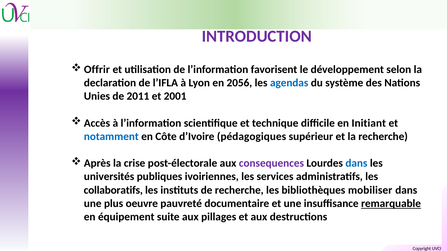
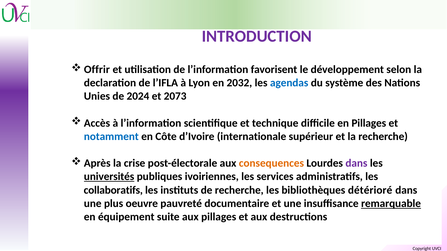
2056: 2056 -> 2032 (239, 83)
2011: 2011 -> 2024 (138, 96)
2001: 2001 -> 2073 (175, 96)
en Initiant: Initiant -> Pillages (369, 123)
pédagogiques: pédagogiques -> internationale (252, 137)
consequences colour: purple -> orange (271, 163)
dans colour: blue -> purple (356, 163)
universités underline: none -> present (109, 177)
mobiliser: mobiliser -> détérioré (370, 190)
